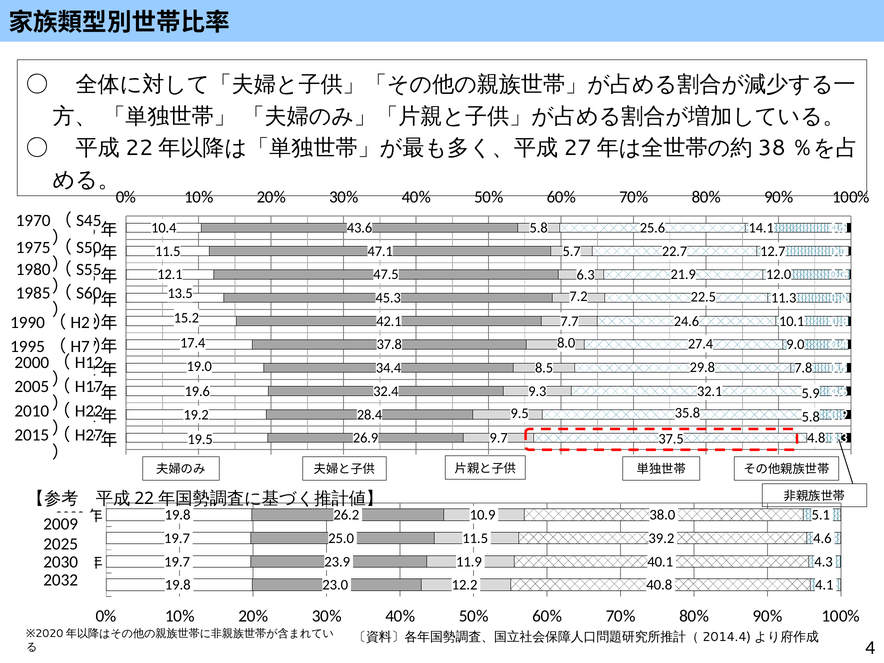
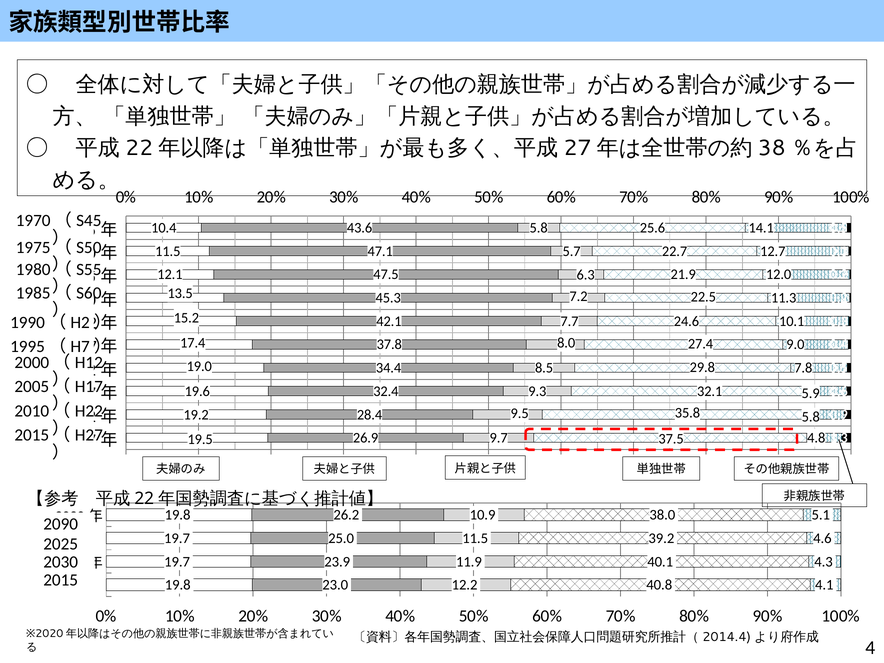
2009: 2009 -> 2090 (61, 524)
2032: 2032 -> 2015 (61, 580)
